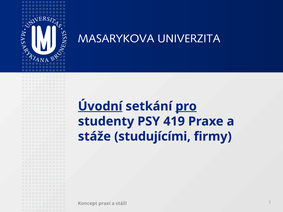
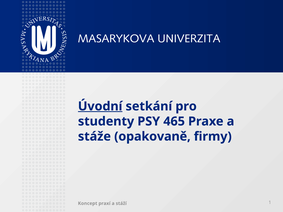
pro underline: present -> none (186, 106)
419: 419 -> 465 (174, 121)
studujícími: studujícími -> opakovaně (152, 137)
